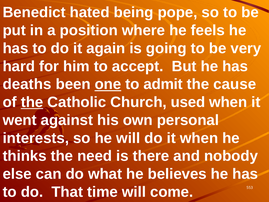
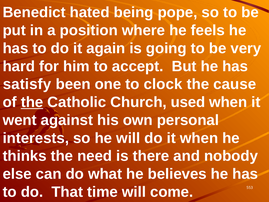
deaths: deaths -> satisfy (27, 84)
one underline: present -> none (108, 84)
admit: admit -> clock (163, 84)
